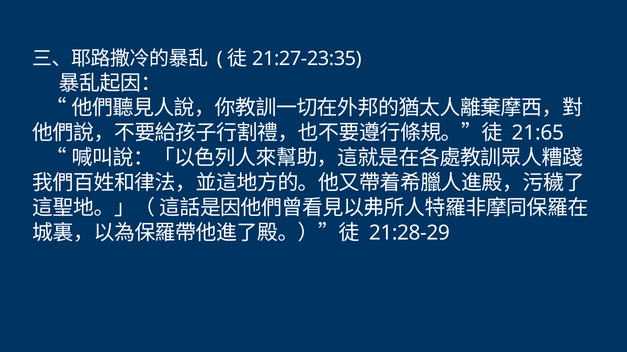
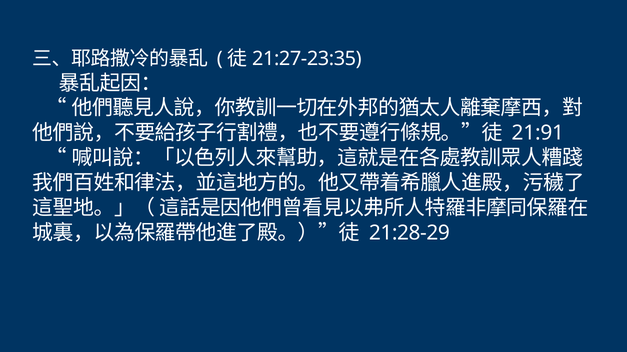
21:65: 21:65 -> 21:91 (538, 133)
